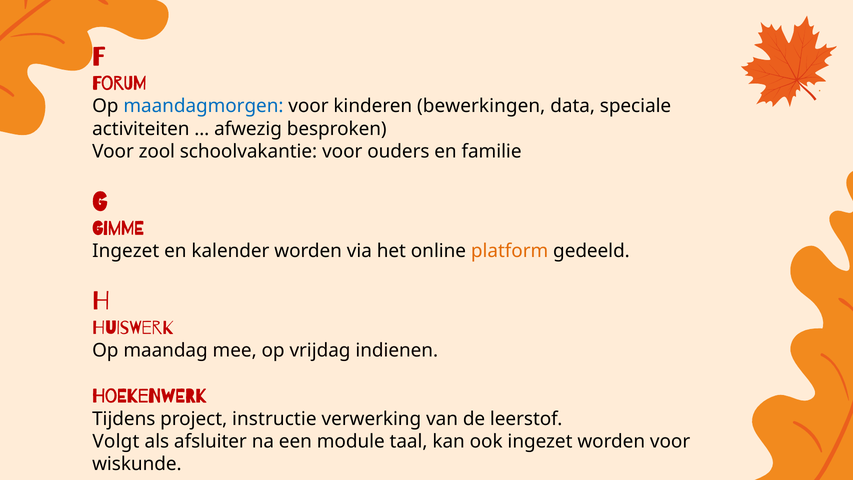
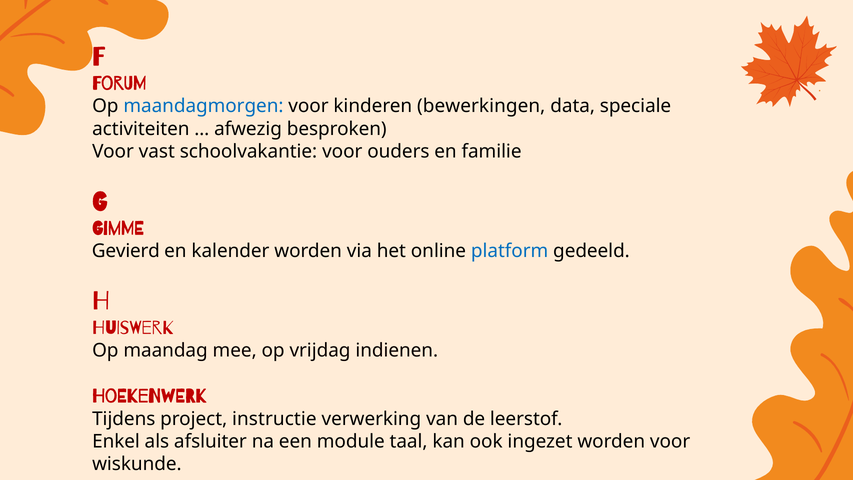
zool: zool -> vast (157, 151)
Ingezet: Ingezet -> Gevierd (126, 251)
platform colour: orange -> blue (510, 251)
Volgt: Volgt -> Enkel (116, 441)
